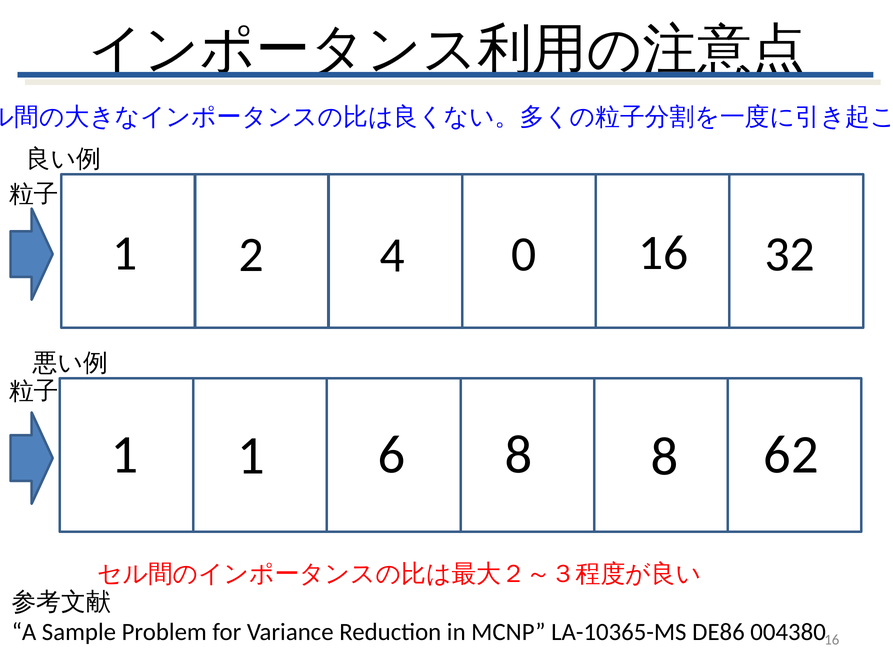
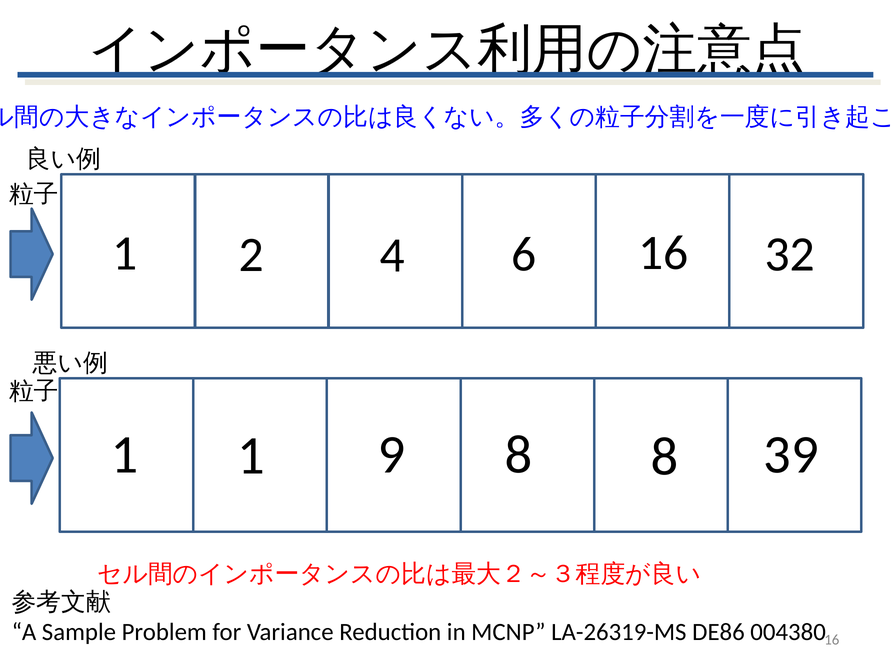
0: 0 -> 6 (524, 254)
6: 6 -> 9 (392, 454)
62: 62 -> 39 (791, 454)
LA-10365-MS: LA-10365-MS -> LA-26319-MS (619, 632)
